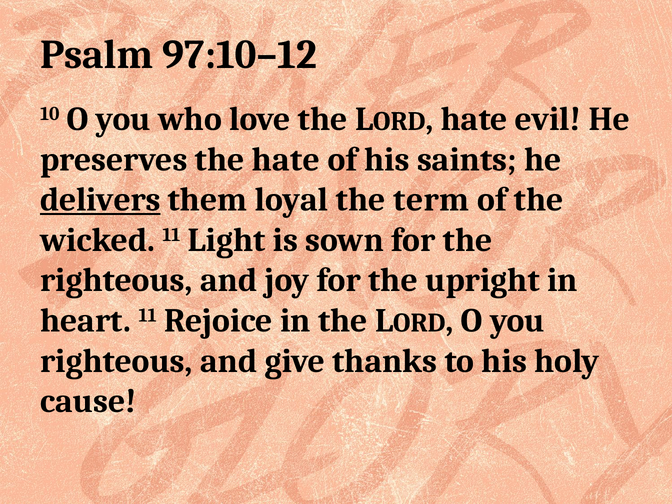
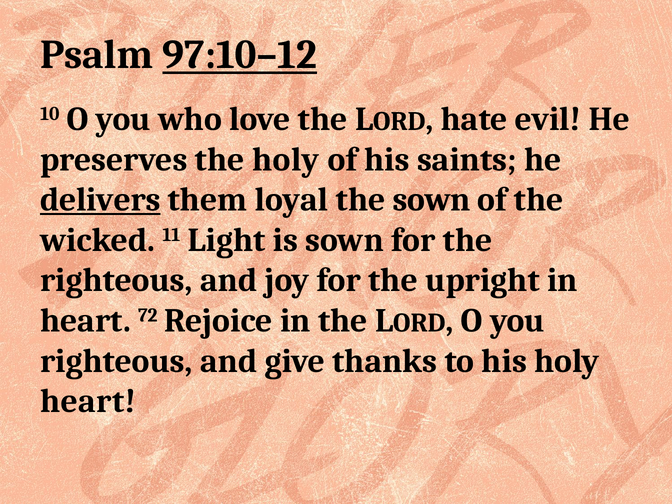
97:10–12 underline: none -> present (240, 55)
the hate: hate -> holy (286, 159)
the term: term -> sown (432, 200)
heart 11: 11 -> 72 (148, 315)
cause: cause -> heart (88, 401)
